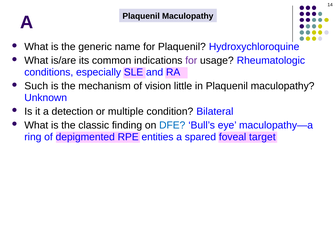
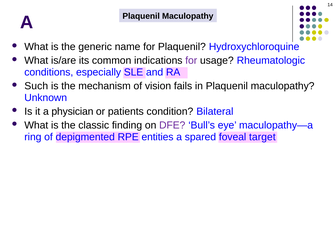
little: little -> fails (183, 86)
detection: detection -> physician (72, 111)
multiple: multiple -> patients (126, 111)
DFE colour: blue -> purple (172, 125)
